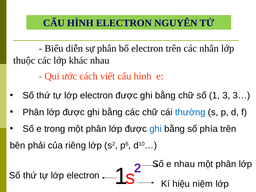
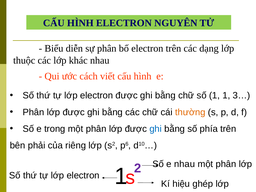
nhân: nhân -> dạng (209, 48)
1 3: 3 -> 1 (226, 96)
thường colour: blue -> orange (190, 112)
niệm: niệm -> ghép (203, 184)
